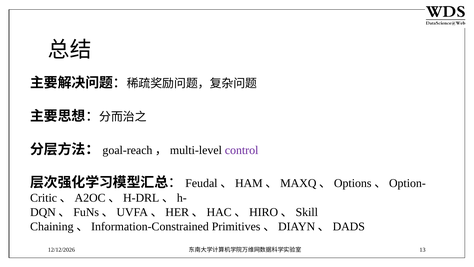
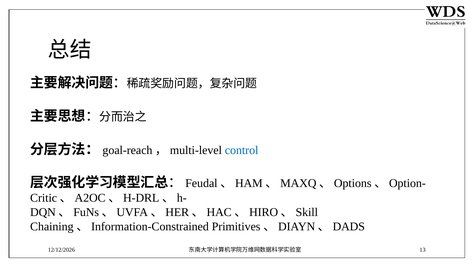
control colour: purple -> blue (242, 150)
